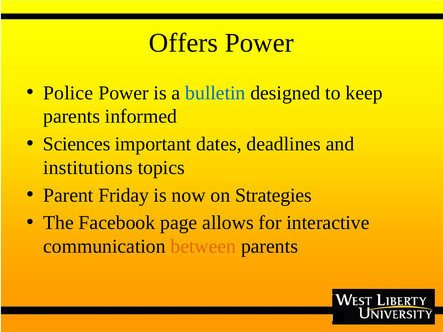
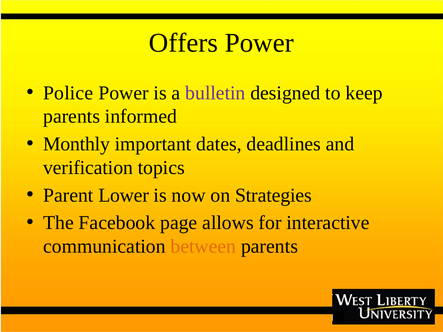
bulletin colour: blue -> purple (215, 93)
Sciences: Sciences -> Monthly (77, 144)
institutions: institutions -> verification (88, 168)
Friday: Friday -> Lower (124, 195)
